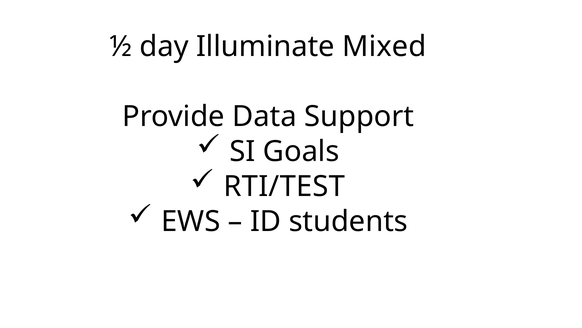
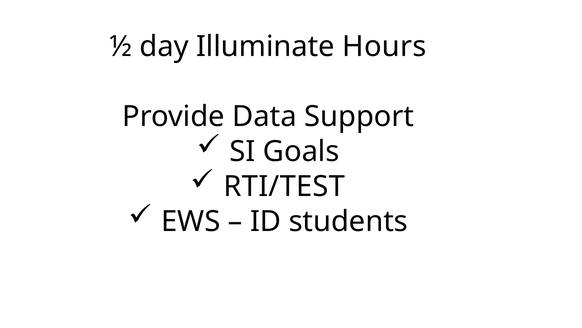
Mixed: Mixed -> Hours (384, 47)
